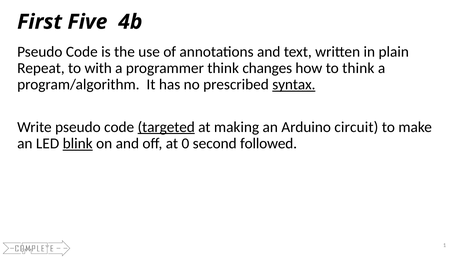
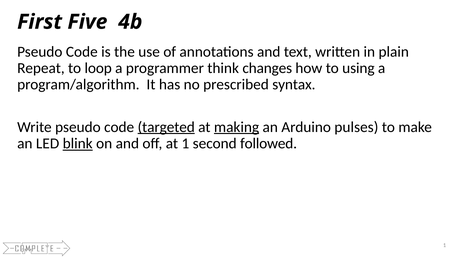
with: with -> loop (98, 68)
to think: think -> using (358, 68)
syntax underline: present -> none (294, 85)
making underline: none -> present (237, 127)
circuit: circuit -> pulses (356, 127)
at 0: 0 -> 1 (185, 144)
